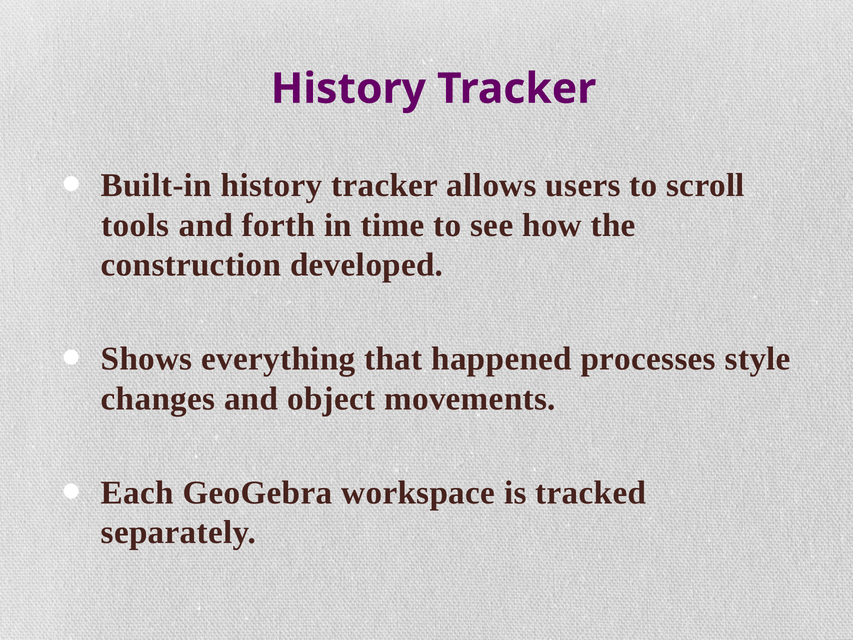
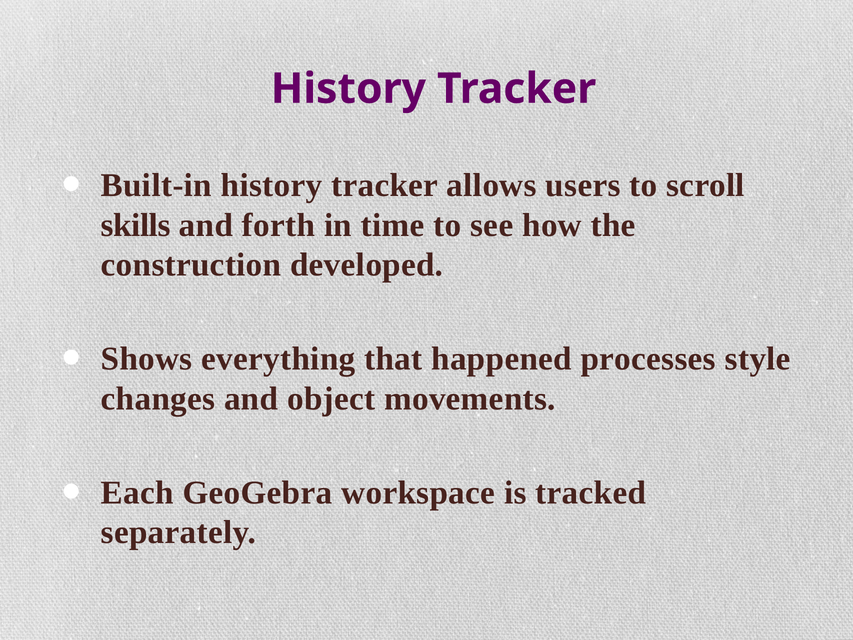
tools: tools -> skills (136, 225)
